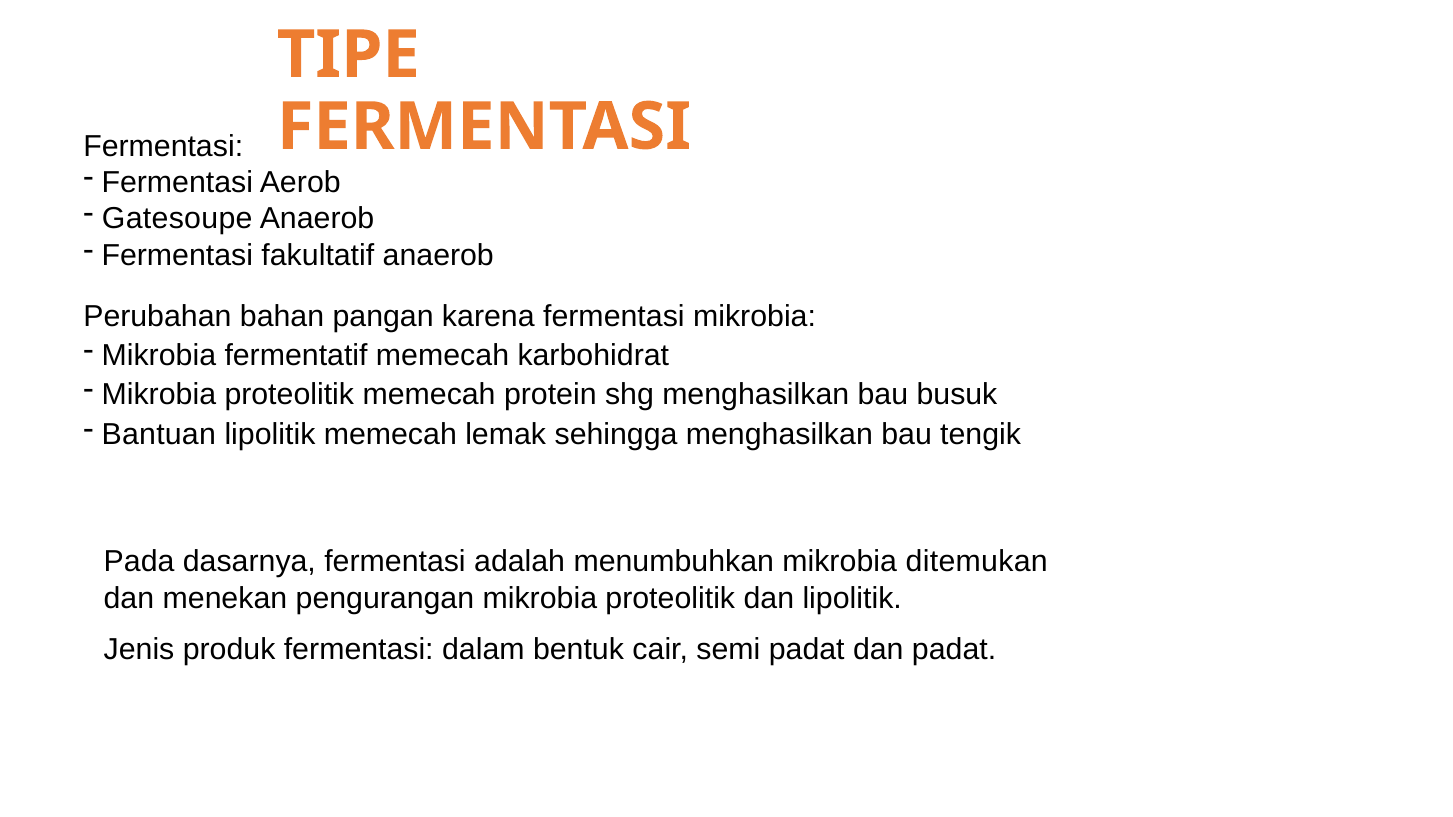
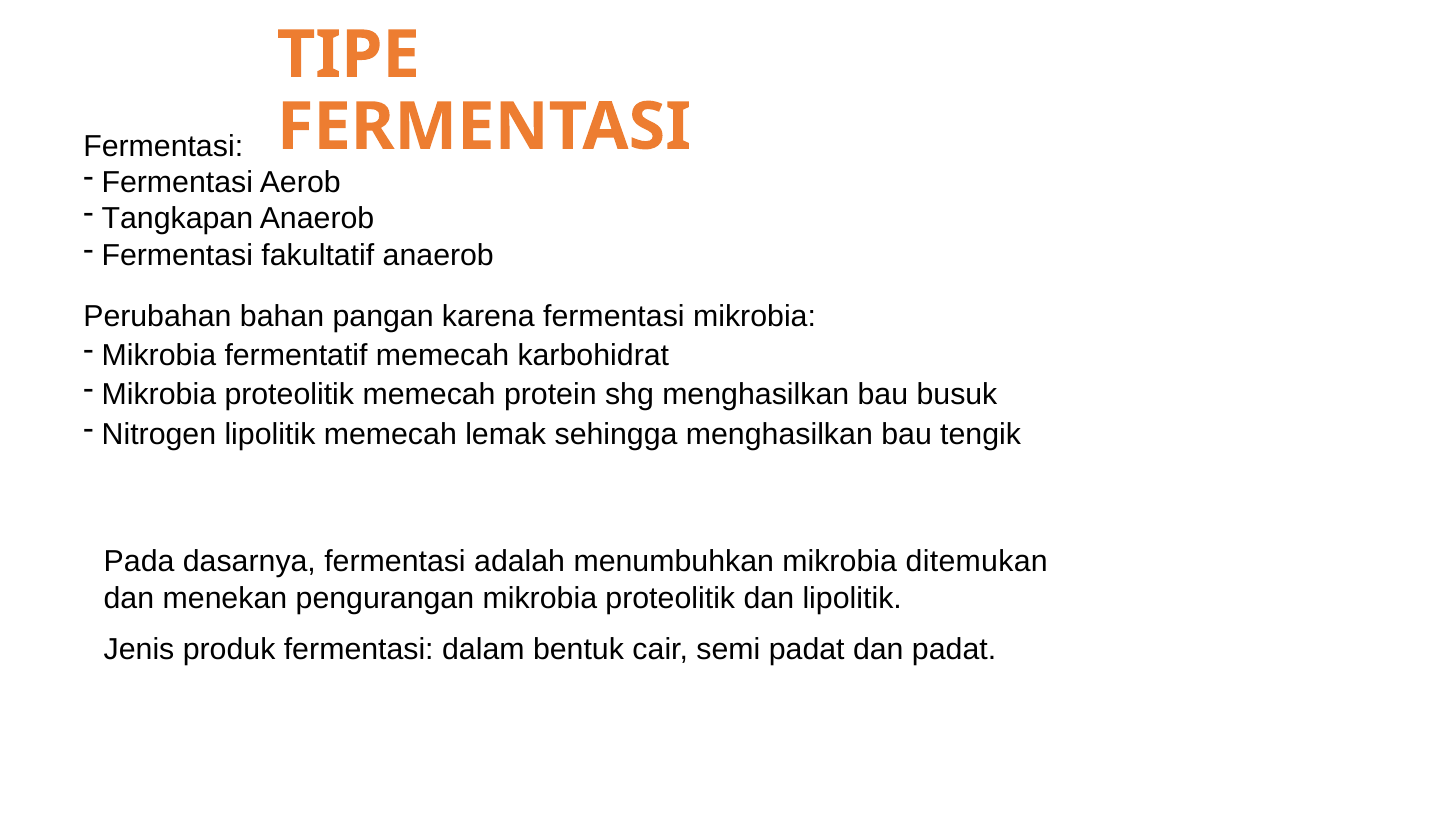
Gatesoupe: Gatesoupe -> Tangkapan (177, 219)
Bantuan: Bantuan -> Nitrogen (159, 434)
